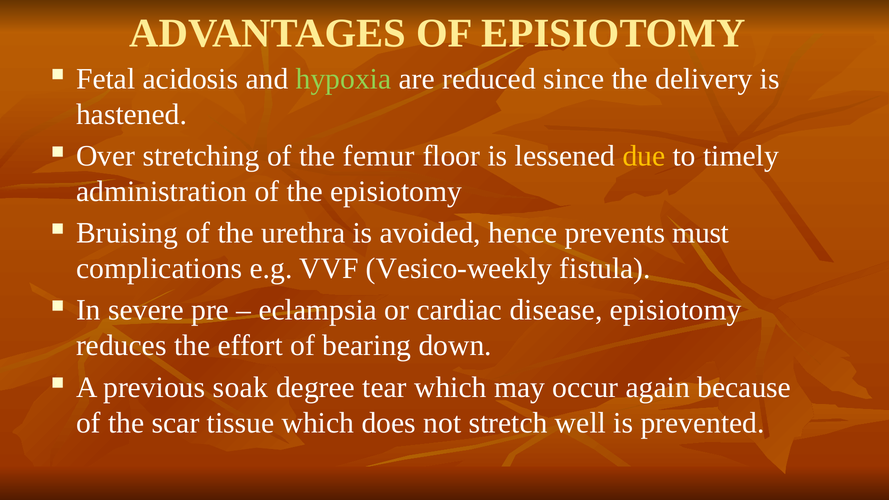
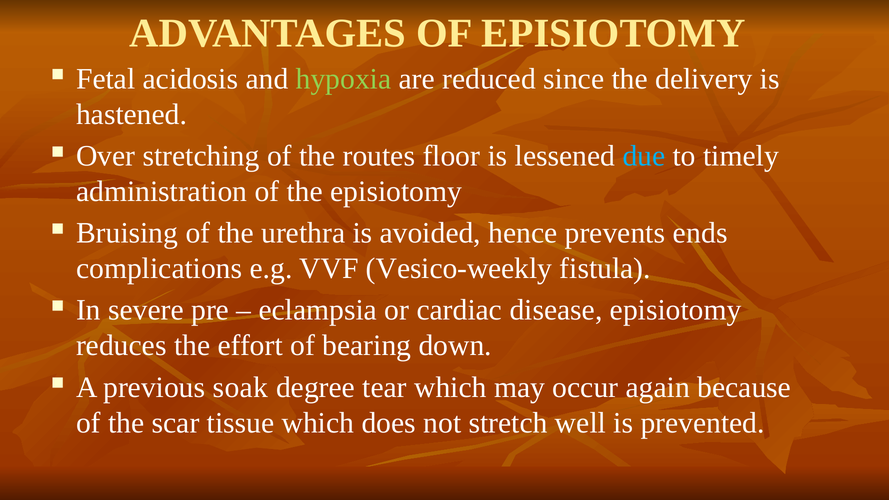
femur: femur -> routes (379, 156)
due colour: yellow -> light blue (644, 156)
must: must -> ends (700, 233)
